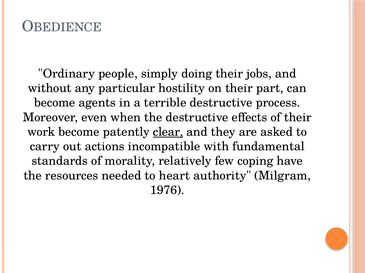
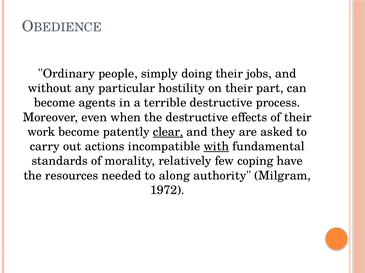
with underline: none -> present (216, 147)
heart: heart -> along (174, 176)
1976: 1976 -> 1972 (167, 191)
